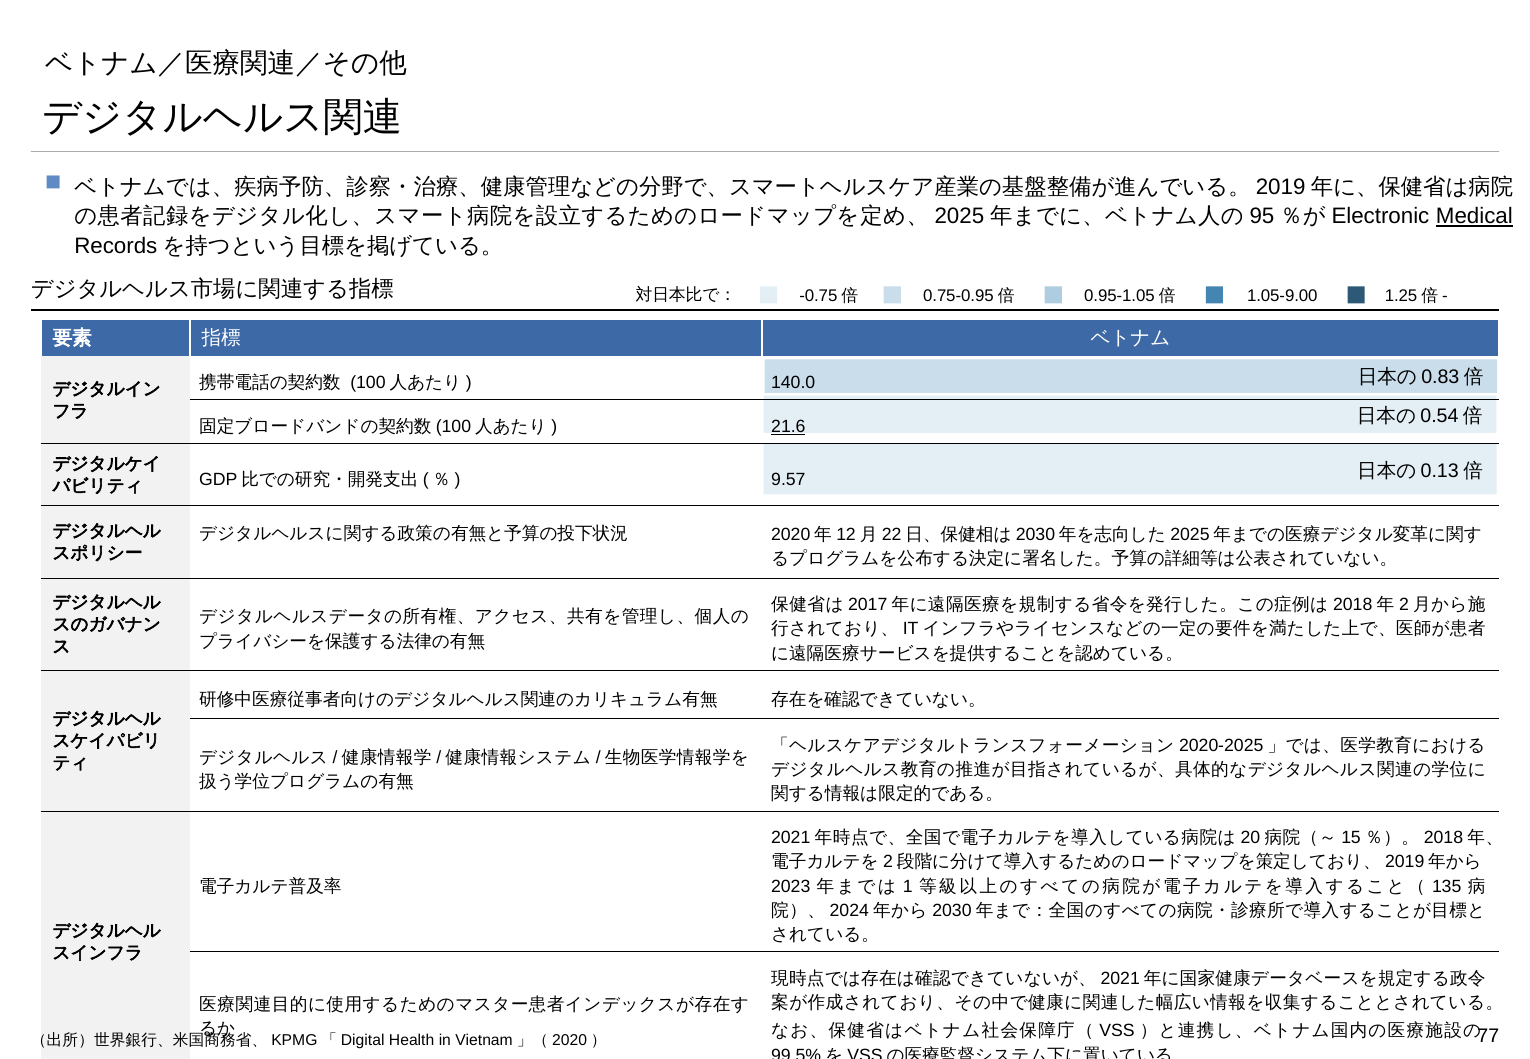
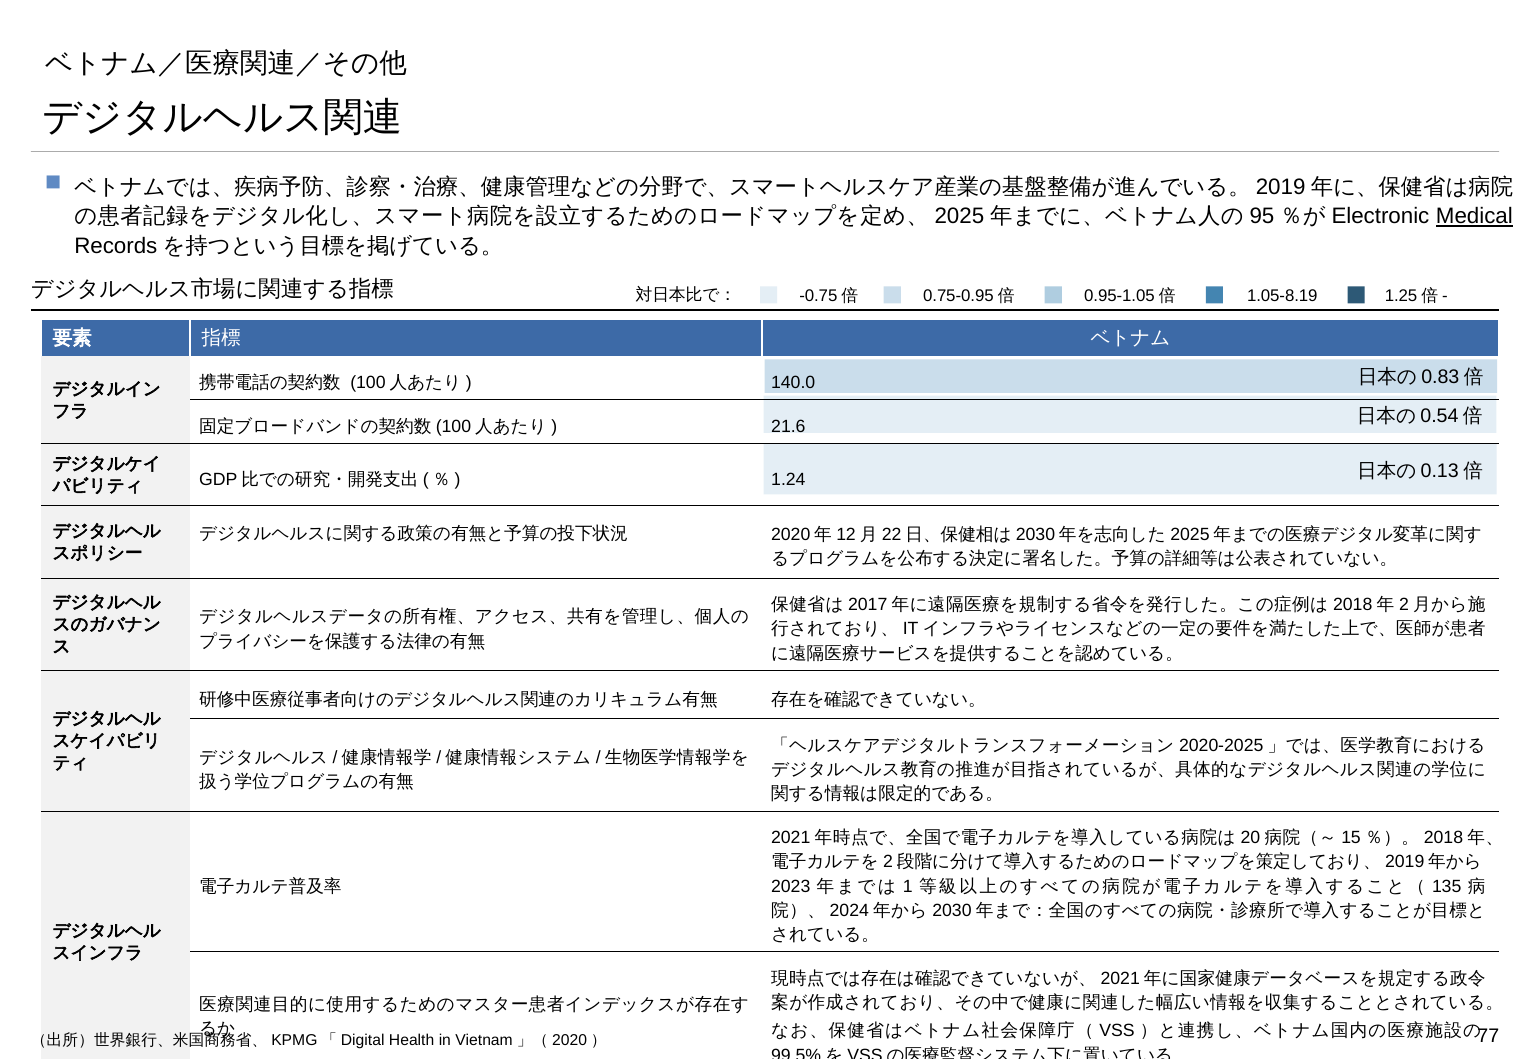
1.05-9.00: 1.05-9.00 -> 1.05-8.19 (1282, 296)
21.6 underline: present -> none (788, 427)
9.57: 9.57 -> 1.24 (788, 480)
